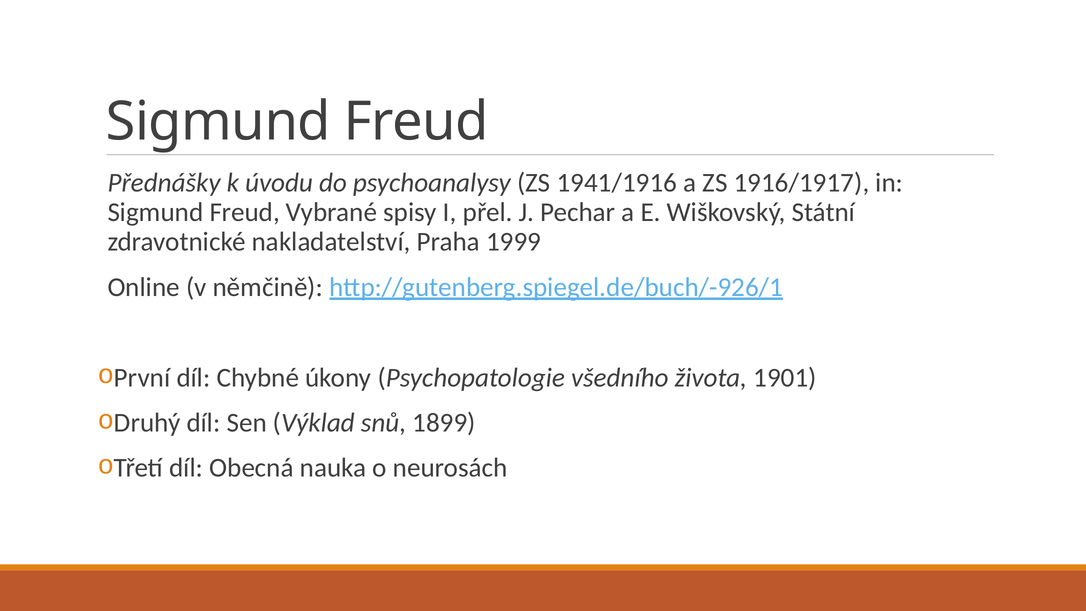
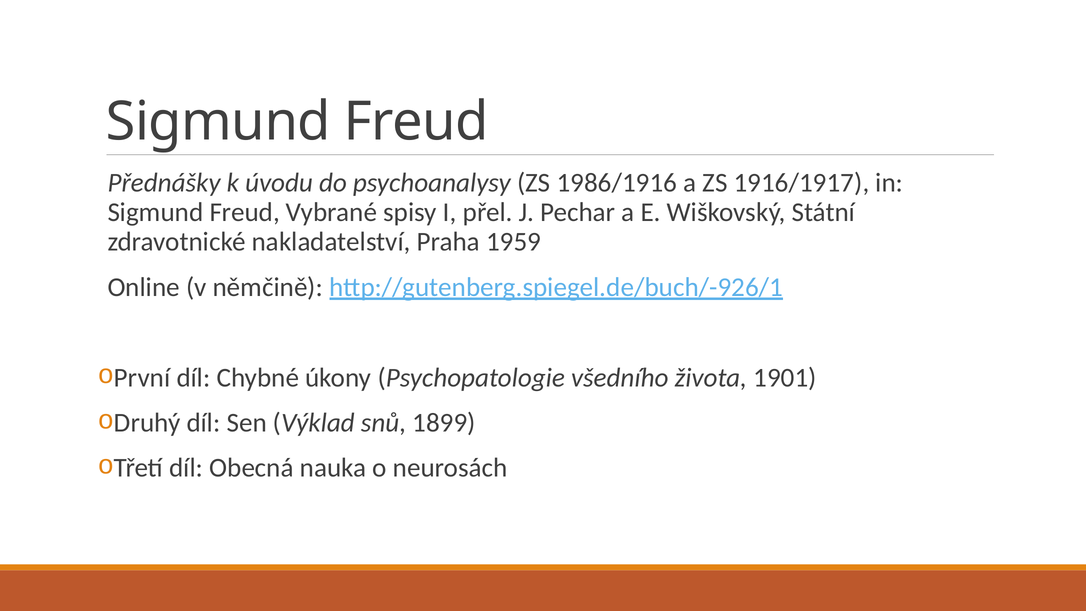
1941/1916: 1941/1916 -> 1986/1916 (617, 183)
1999: 1999 -> 1959 (514, 242)
